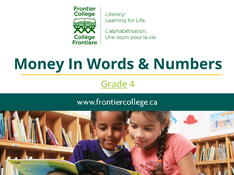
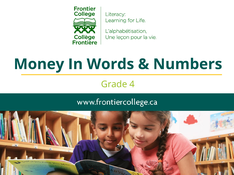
Grade underline: present -> none (114, 85)
